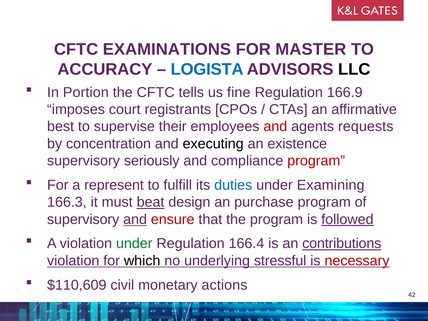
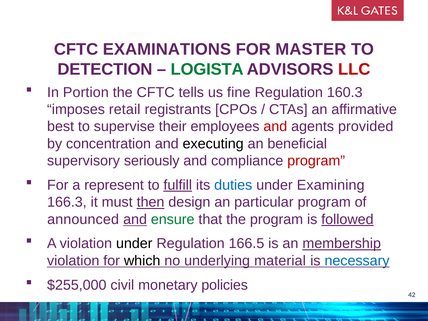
ACCURACY: ACCURACY -> DETECTION (105, 69)
LOGISTA colour: blue -> green (207, 69)
LLC colour: black -> red (354, 69)
166.9: 166.9 -> 160.3 (345, 92)
court: court -> retail (125, 109)
requests: requests -> provided (366, 127)
existence: existence -> beneficial (297, 144)
fulfill underline: none -> present (178, 185)
beat: beat -> then (151, 202)
purchase: purchase -> particular (264, 202)
supervisory: supervisory -> announced (83, 219)
ensure colour: red -> green (173, 219)
under colour: green -> black (134, 244)
166.4: 166.4 -> 166.5 (246, 244)
contributions: contributions -> membership (342, 244)
stressful: stressful -> material (280, 261)
necessary colour: red -> blue (357, 261)
$110,609: $110,609 -> $255,000 (77, 285)
actions: actions -> policies (225, 285)
